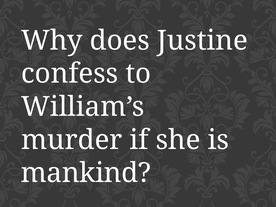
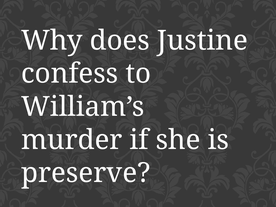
mankind: mankind -> preserve (86, 173)
